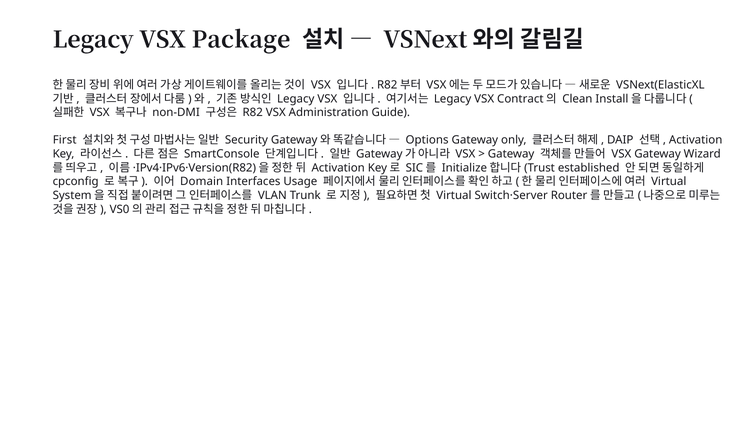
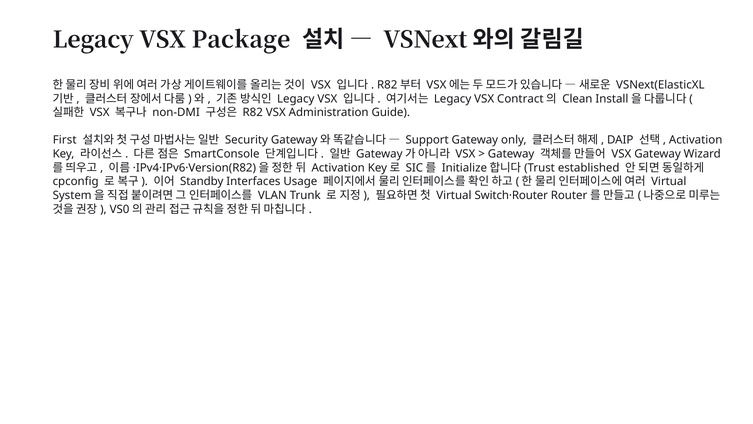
Options: Options -> Support (427, 140)
Domain: Domain -> Standby (202, 181)
Switch·Server: Switch·Server -> Switch·Router (511, 195)
